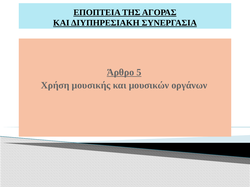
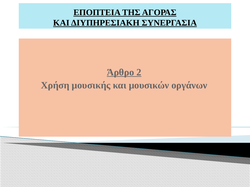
5: 5 -> 2 (139, 72)
